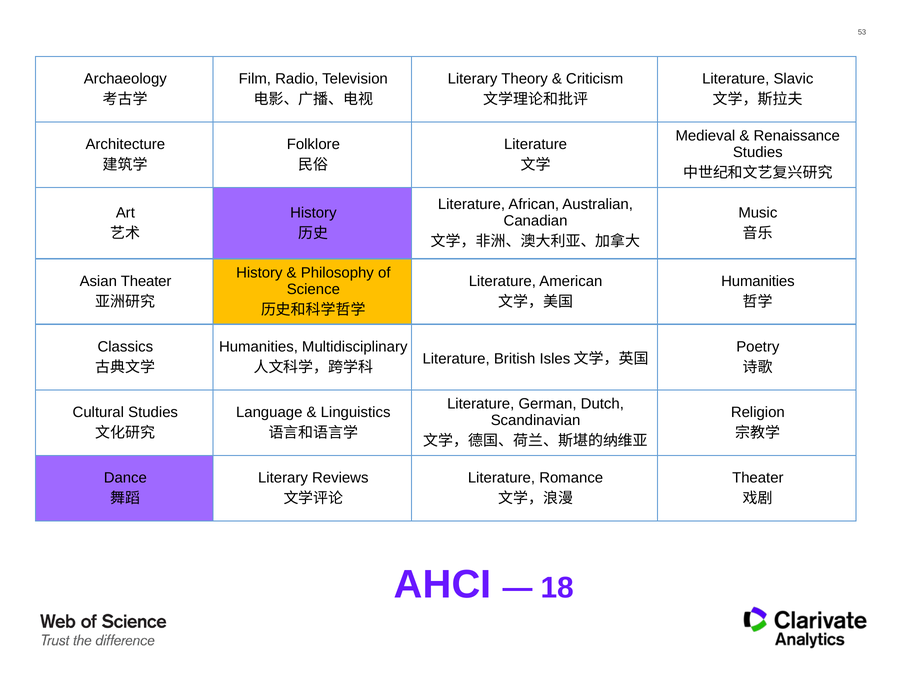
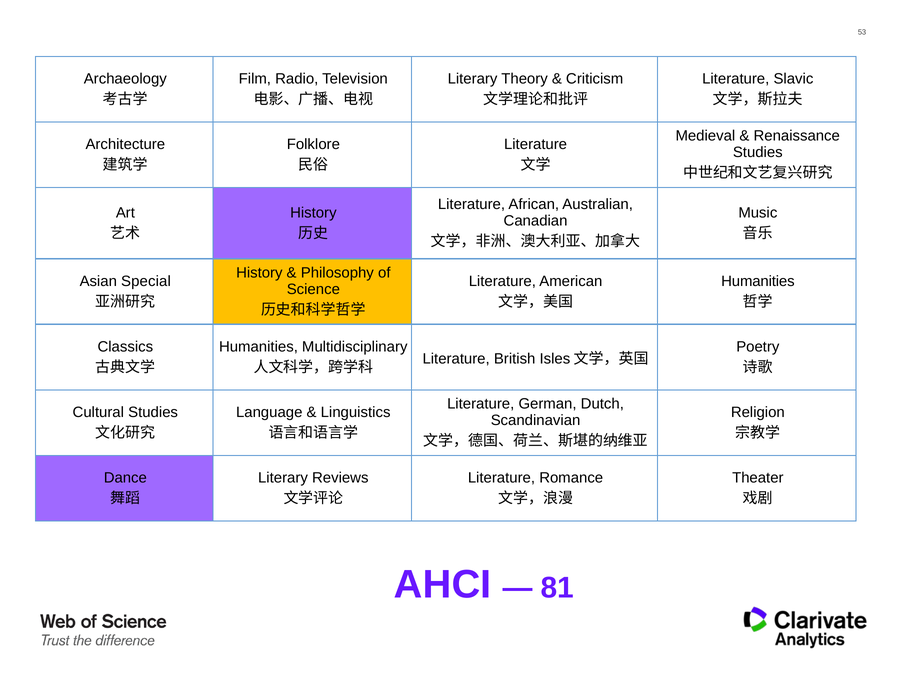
Asian Theater: Theater -> Special (146, 281)
18: 18 -> 81 (557, 588)
